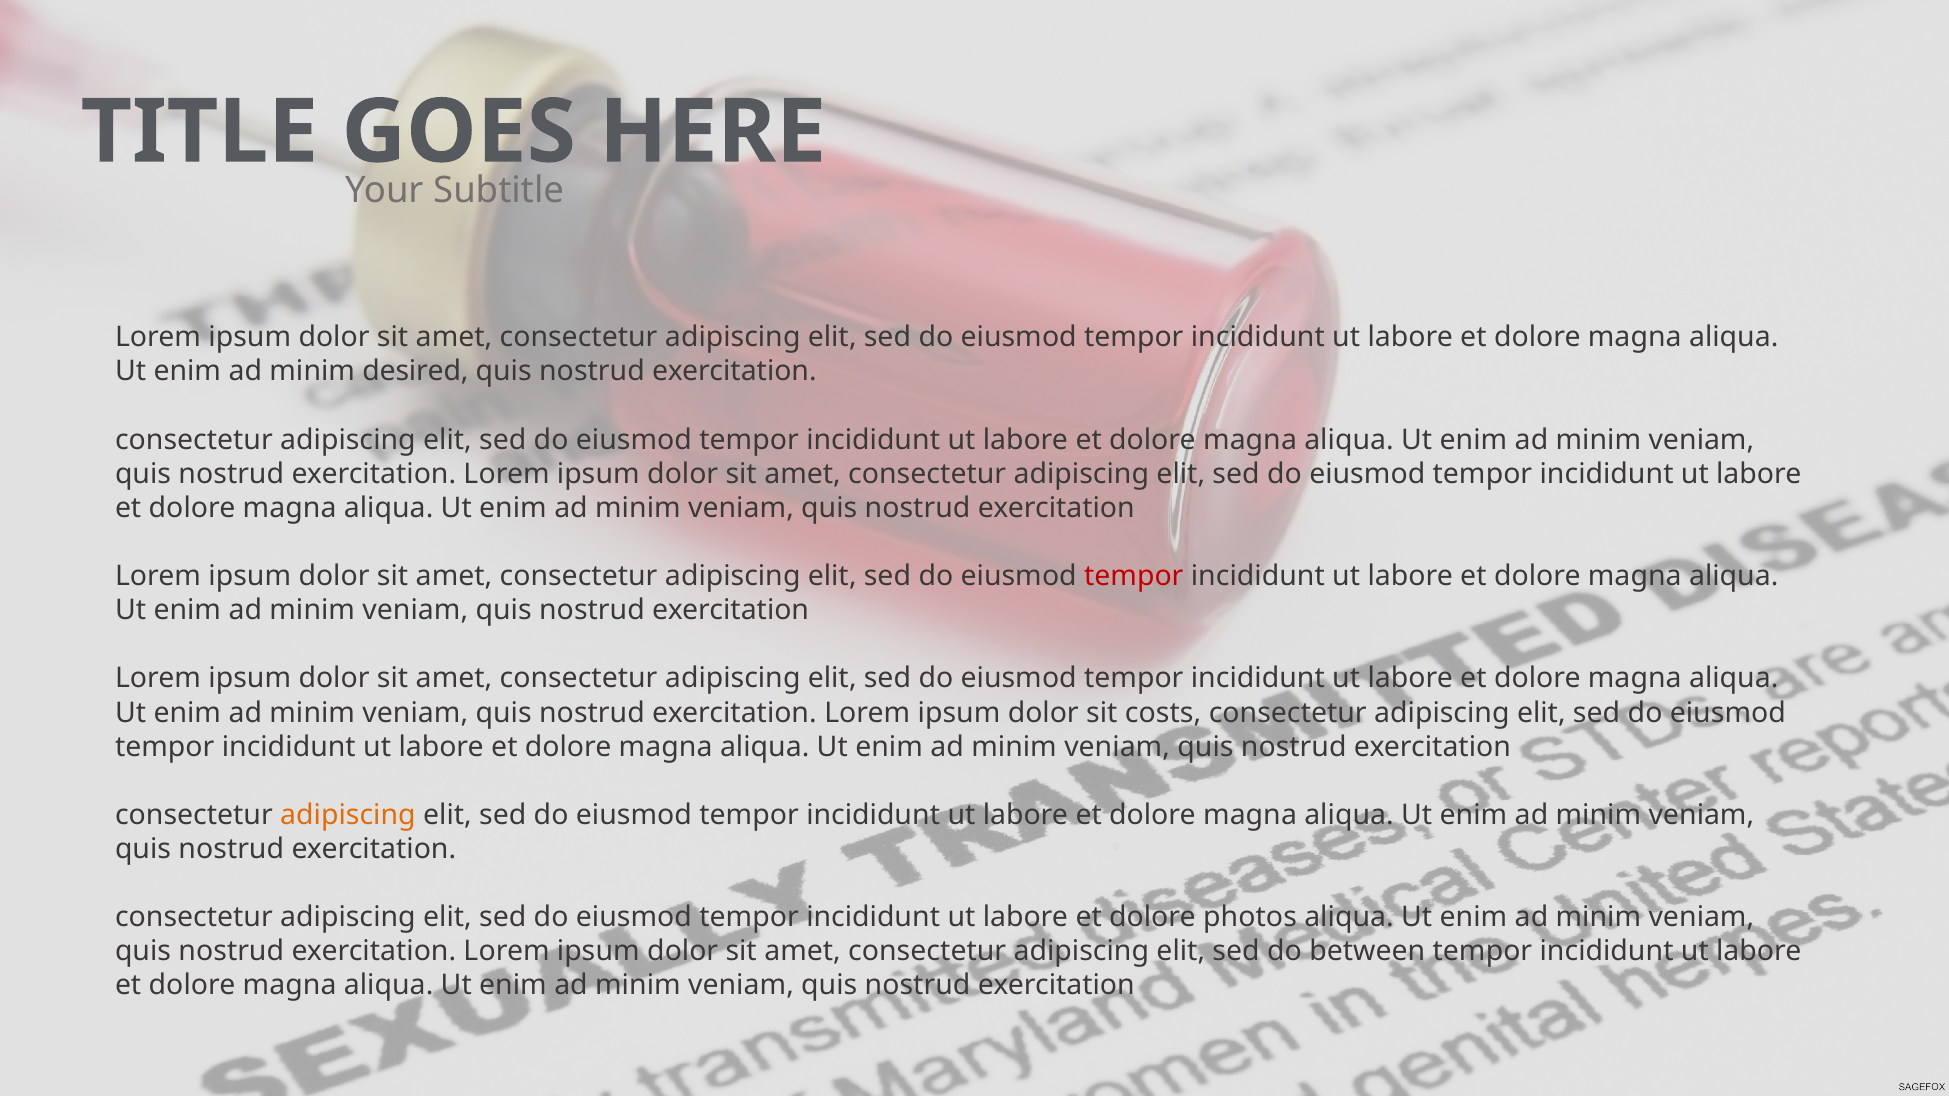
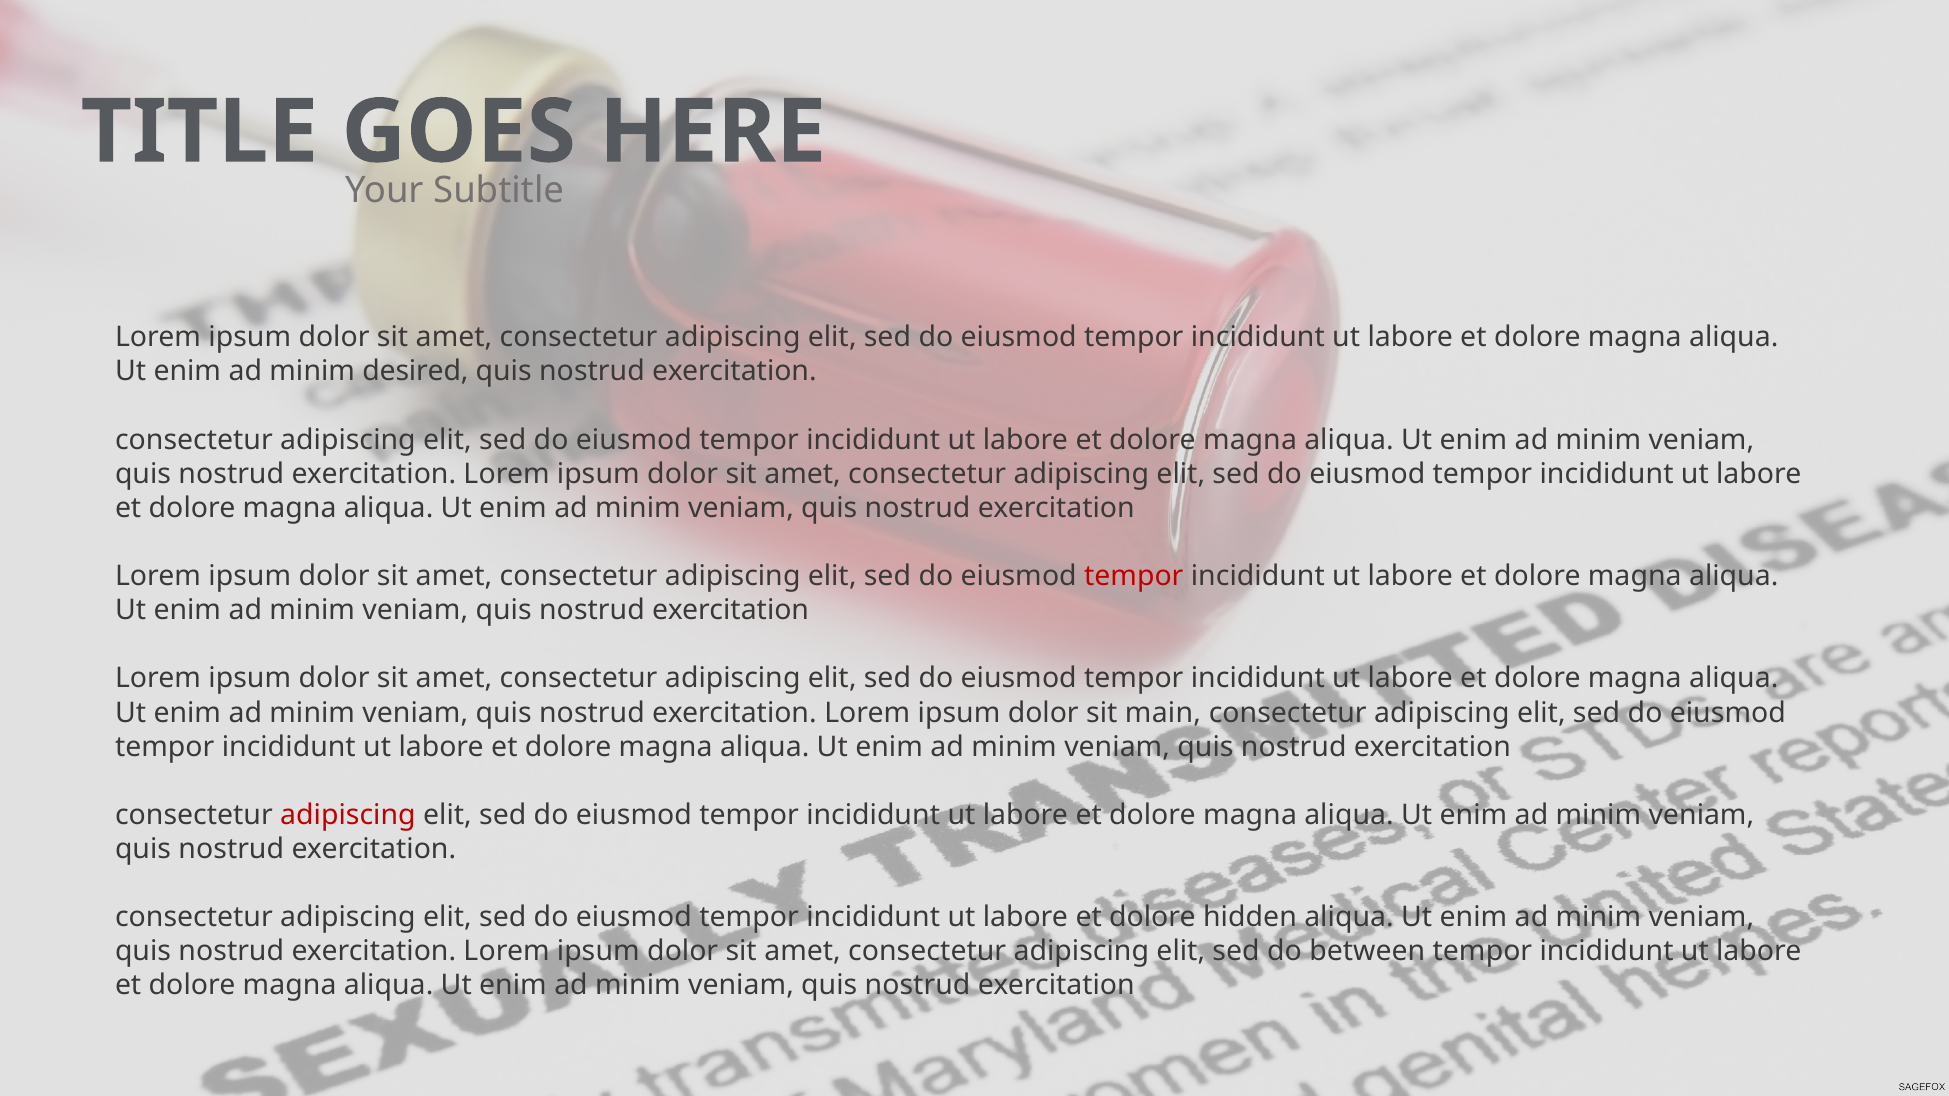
costs: costs -> main (1163, 713)
adipiscing colour: orange -> red (348, 815)
photos: photos -> hidden (1250, 918)
